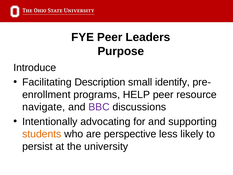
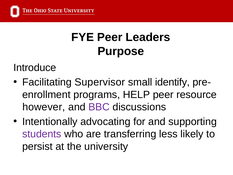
Description: Description -> Supervisor (100, 82)
navigate: navigate -> however (44, 107)
students colour: orange -> purple (42, 134)
perspective: perspective -> transferring (130, 134)
